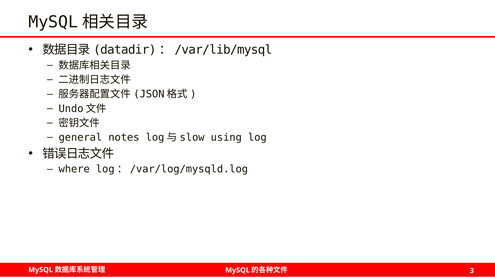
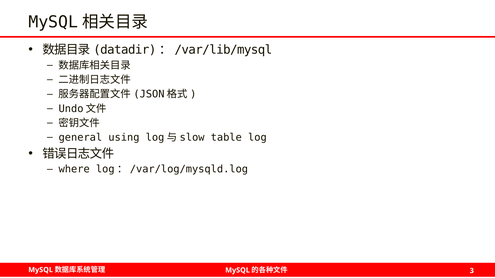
notes: notes -> using (124, 138)
using: using -> table (226, 138)
